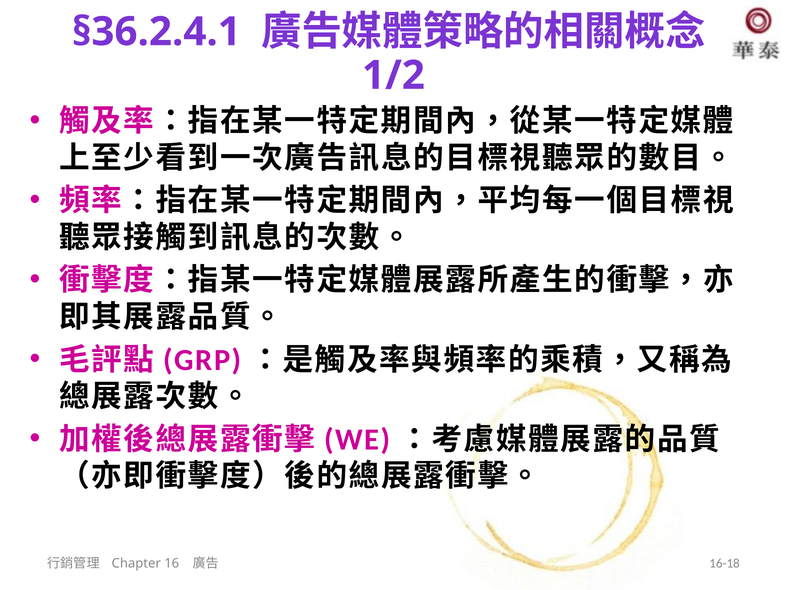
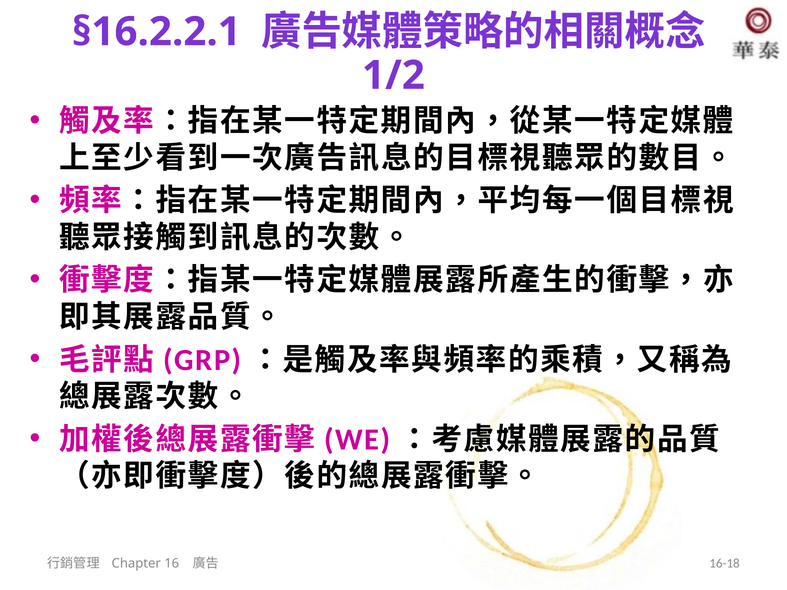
§36.2.4.1: §36.2.4.1 -> §16.2.2.1 (156, 32)
